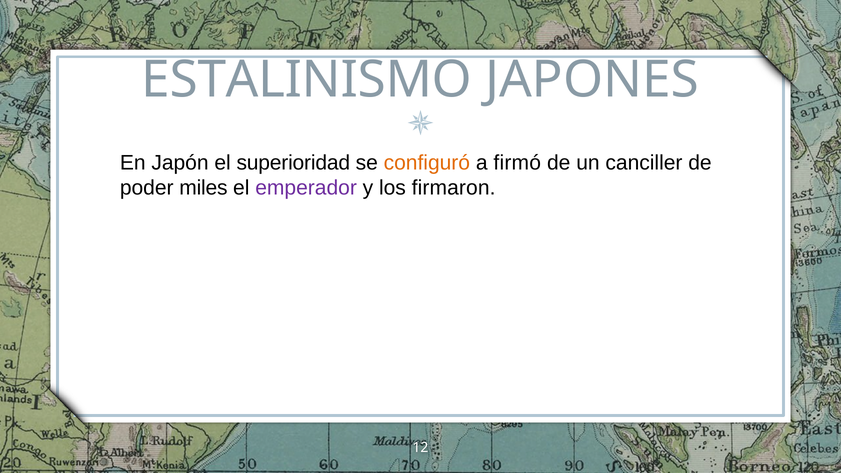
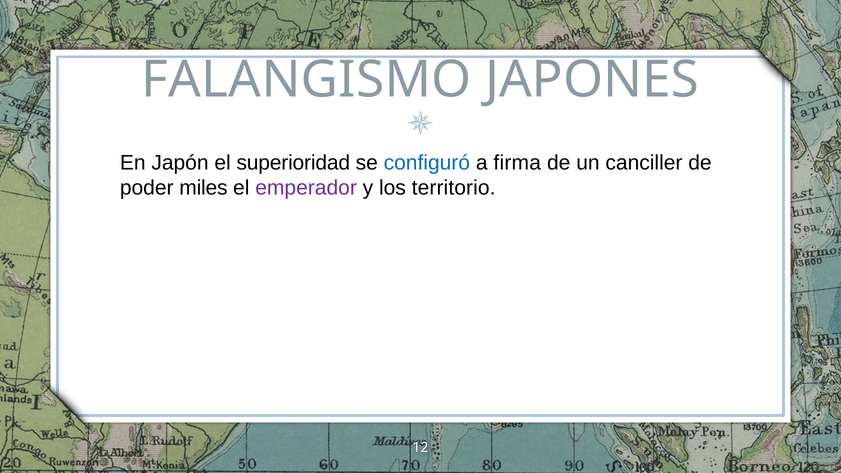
ESTALINISMO: ESTALINISMO -> FALANGISMO (306, 80)
configuró colour: orange -> blue (427, 163)
firmó: firmó -> firma (517, 163)
firmaron: firmaron -> territorio (454, 188)
